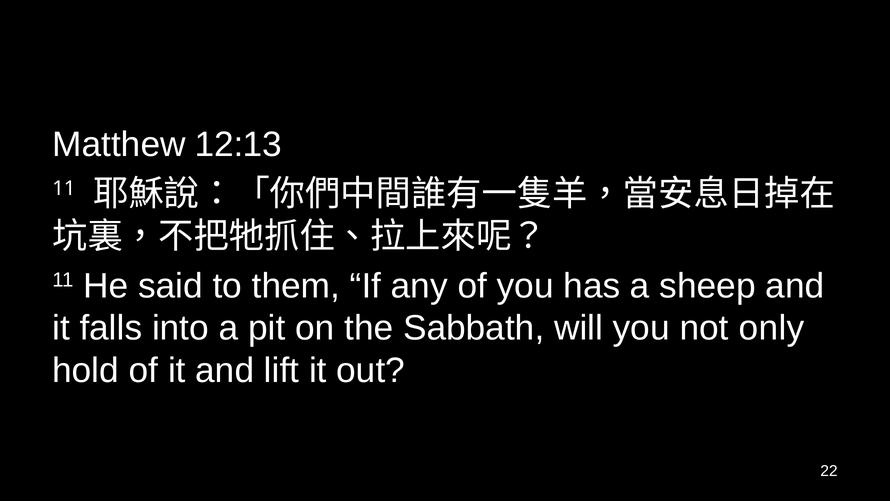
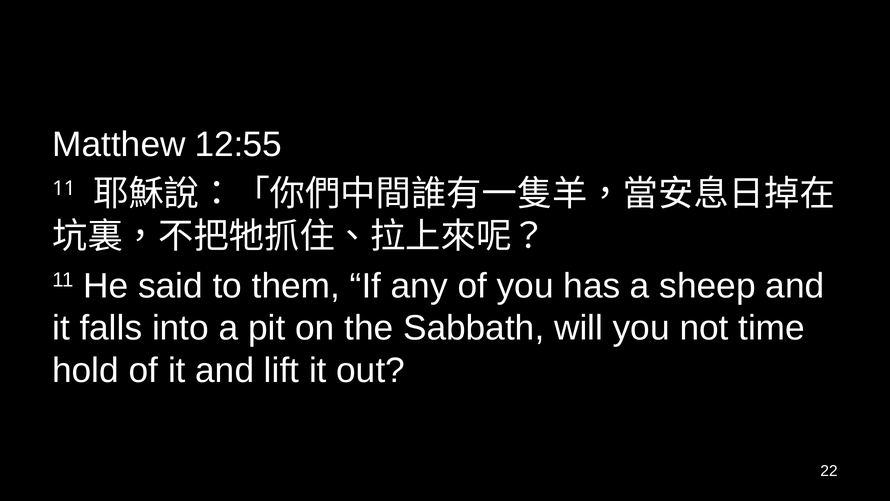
12:13: 12:13 -> 12:55 (238, 144)
only: only -> time (772, 328)
